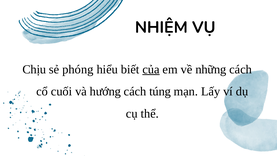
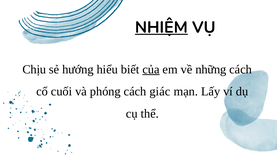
NHIỆM underline: none -> present (161, 27)
phóng: phóng -> hướng (78, 69)
hướng: hướng -> phóng (105, 91)
túng: túng -> giác (160, 91)
